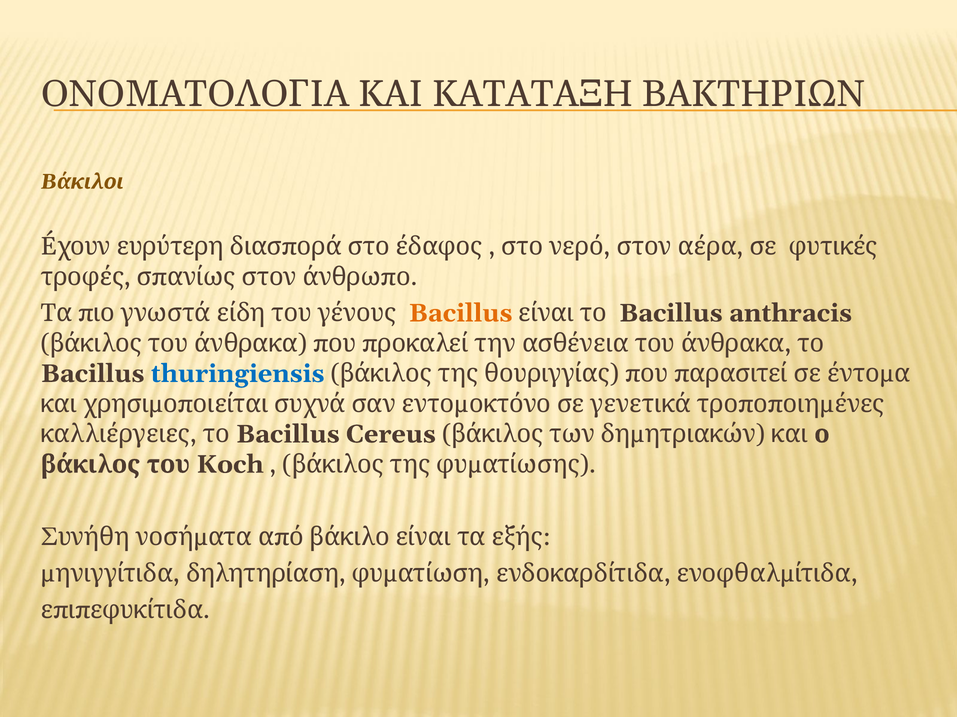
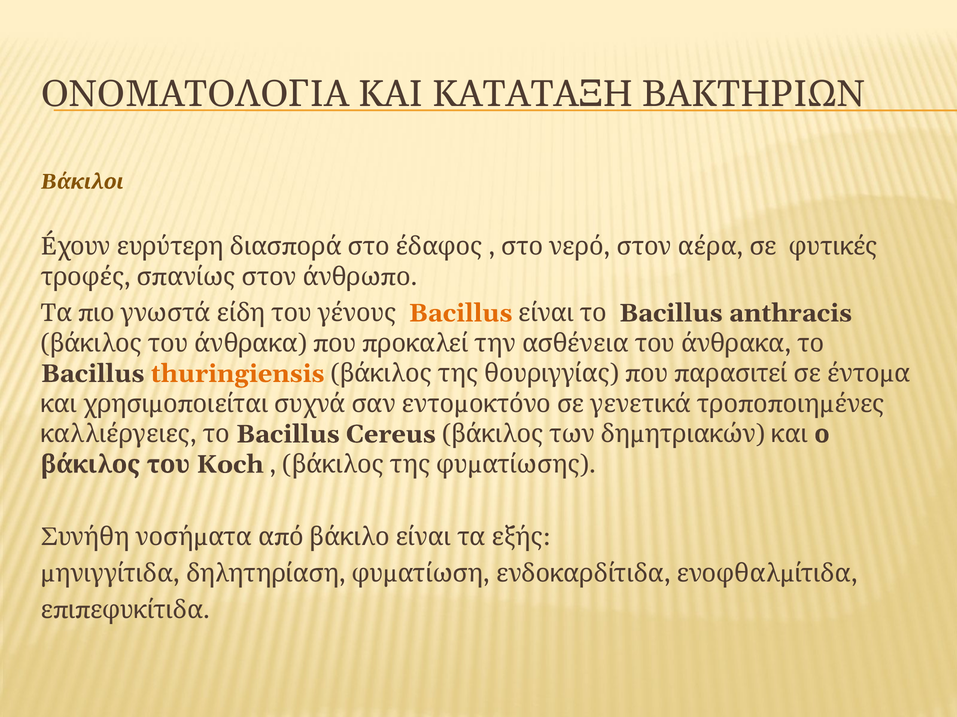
thuringiensis colour: blue -> orange (238, 374)
